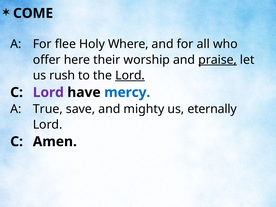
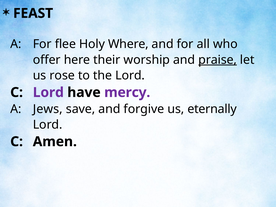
COME: COME -> FEAST (33, 13)
rush: rush -> rose (62, 76)
Lord underline: present -> none (130, 76)
mercy colour: blue -> purple (127, 92)
True: True -> Jews (48, 109)
mighty: mighty -> forgive (144, 109)
